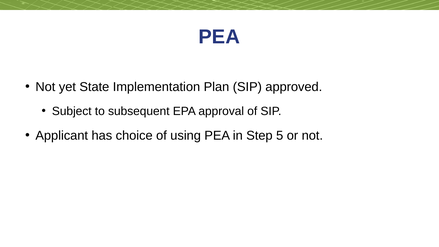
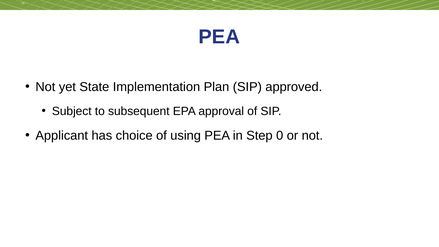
5: 5 -> 0 (280, 135)
